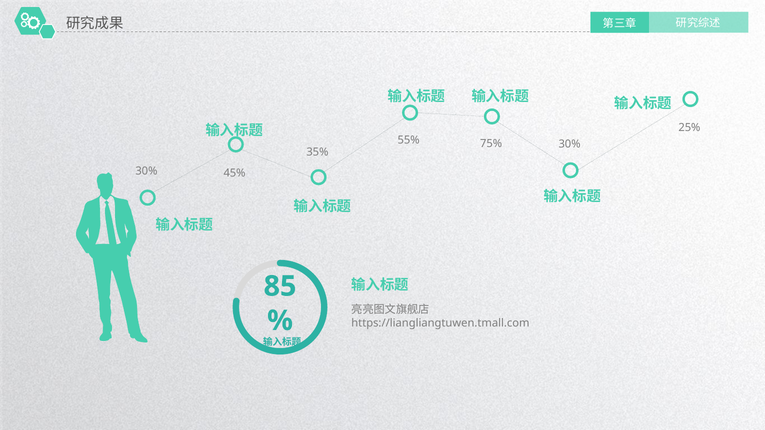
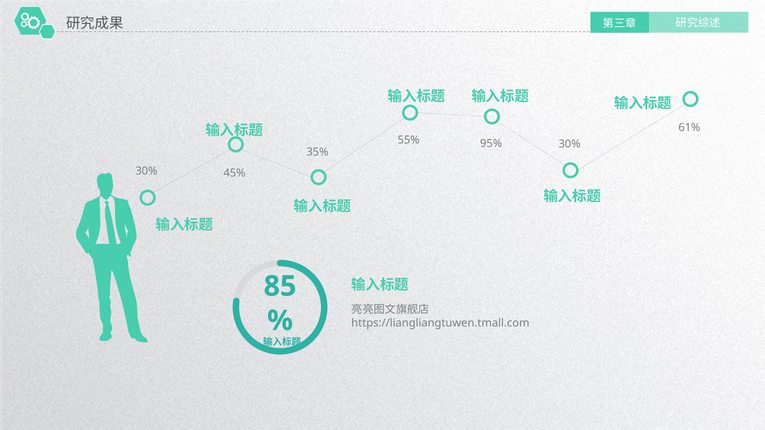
25%: 25% -> 61% (689, 128)
75%: 75% -> 95% (491, 143)
